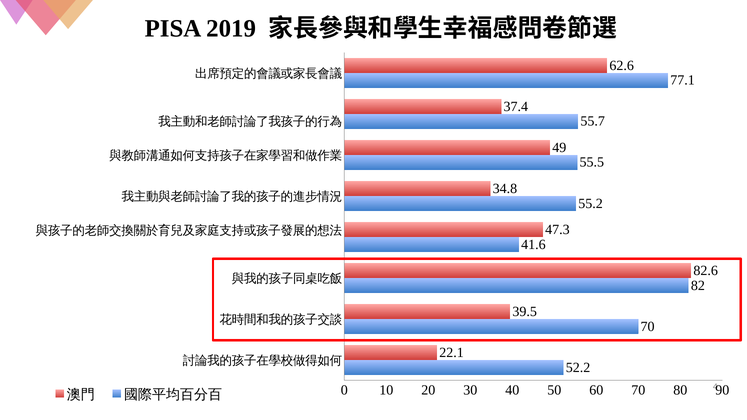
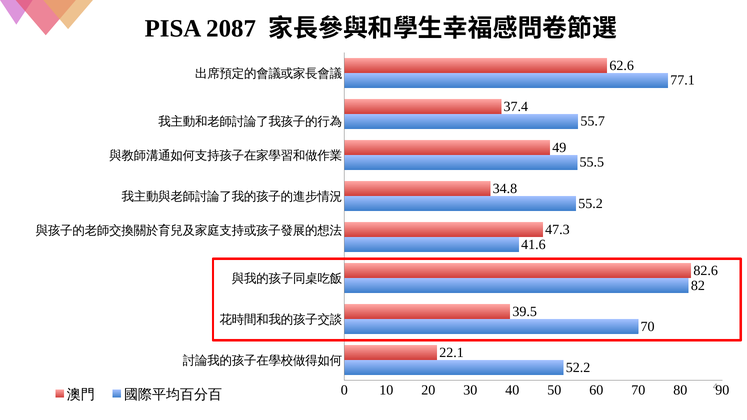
2019: 2019 -> 2087 (231, 28)
